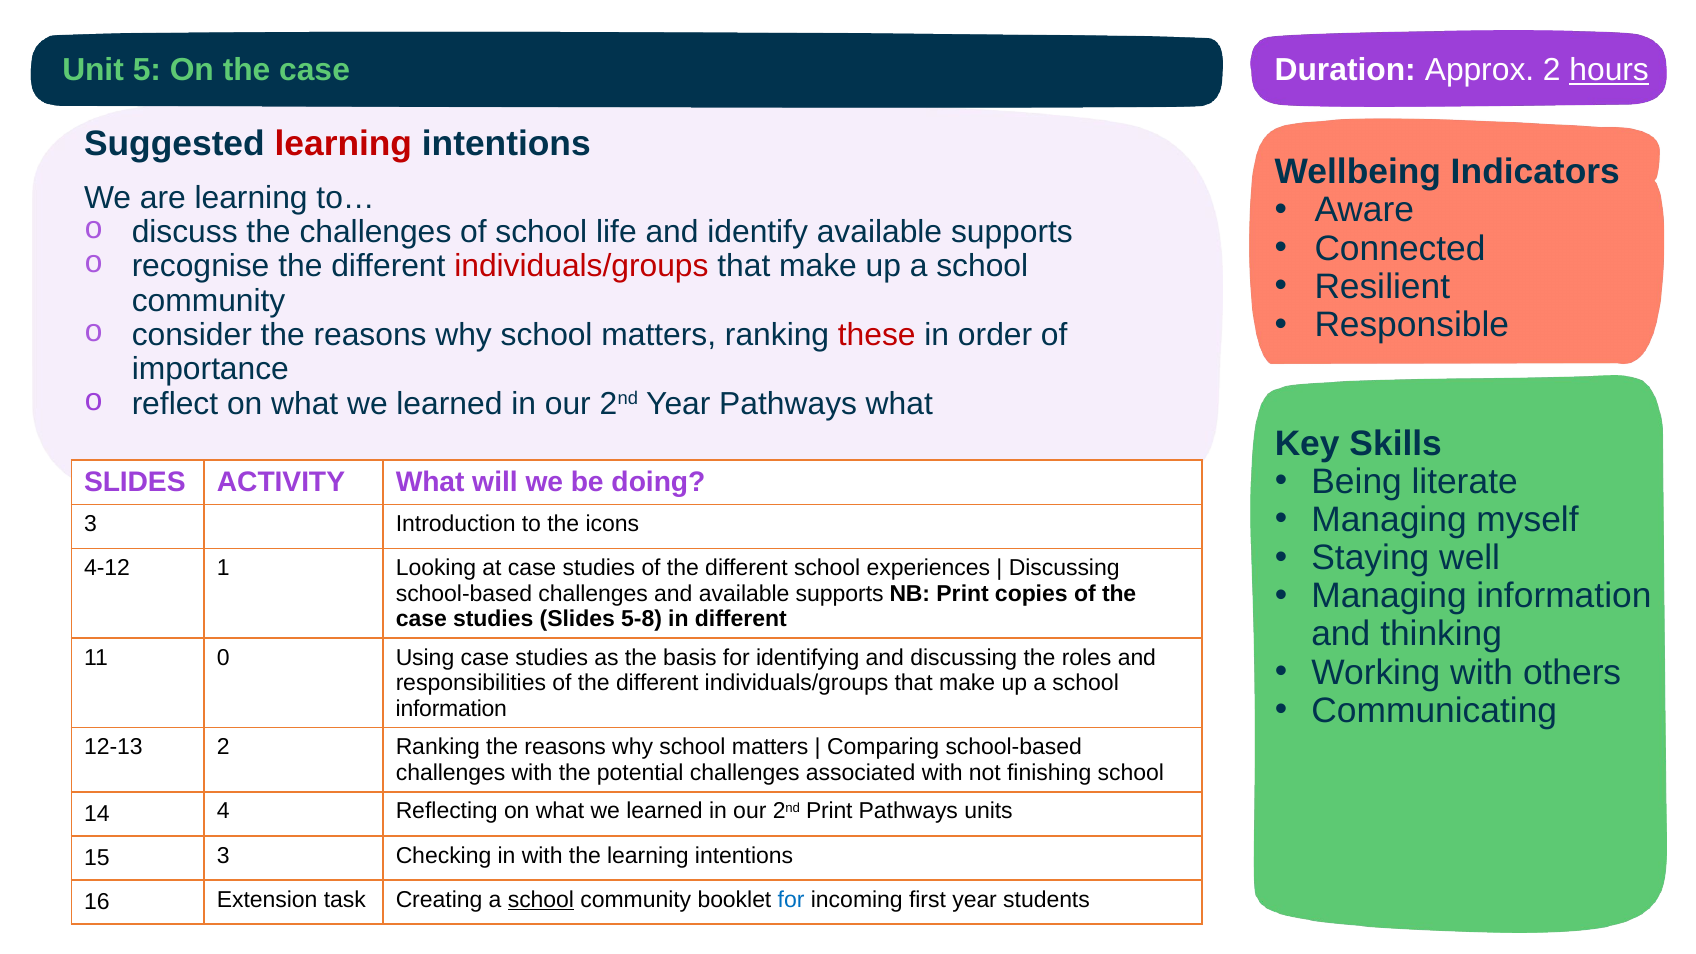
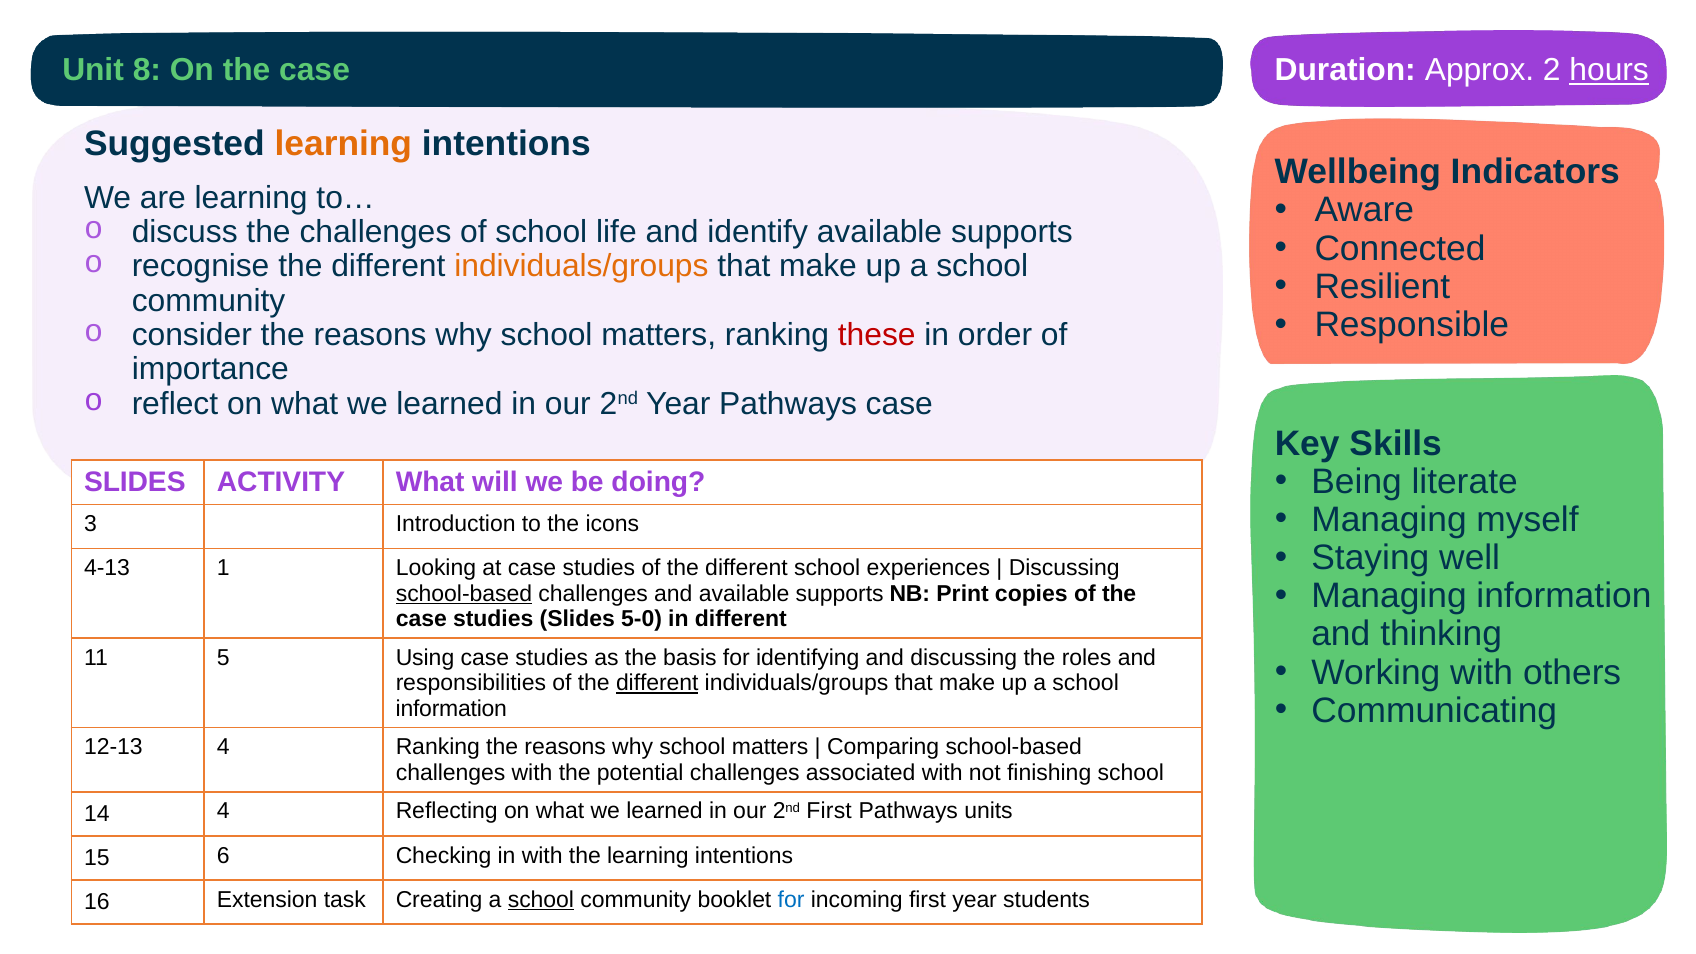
5: 5 -> 8 (147, 70)
learning colour: red -> orange (343, 144)
individuals/groups colour: red -> orange (581, 266)
Pathways what: what -> case (899, 404)
4-12: 4-12 -> 4-13 (107, 568)
school-based underline: none -> present (464, 594)
5-8: 5-8 -> 5-0 (642, 619)
0: 0 -> 5 (223, 658)
different underline: none -> present (657, 683)
12-13 2: 2 -> 4 (223, 747)
2nd Print: Print -> First (829, 811)
15 3: 3 -> 6 (223, 855)
